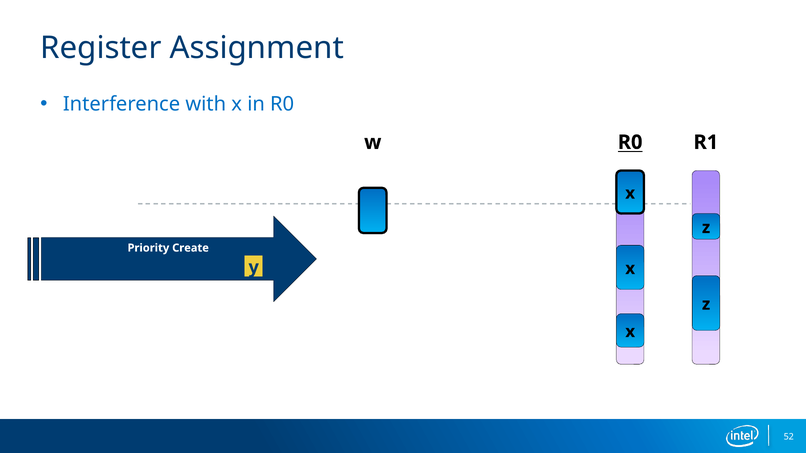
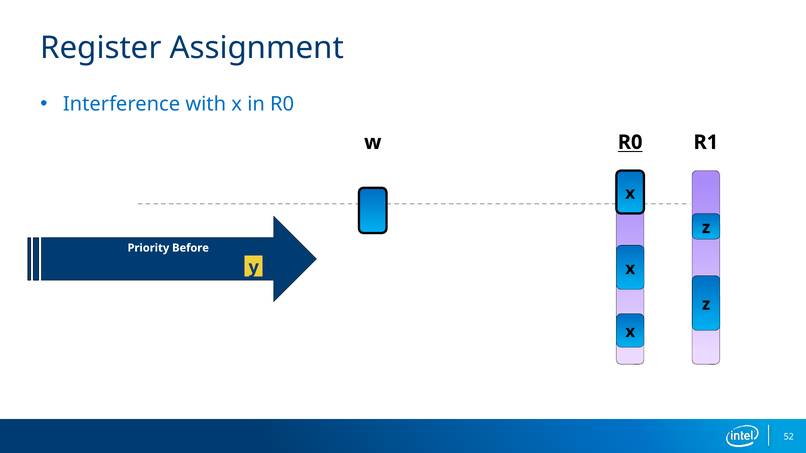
Create: Create -> Before (191, 248)
